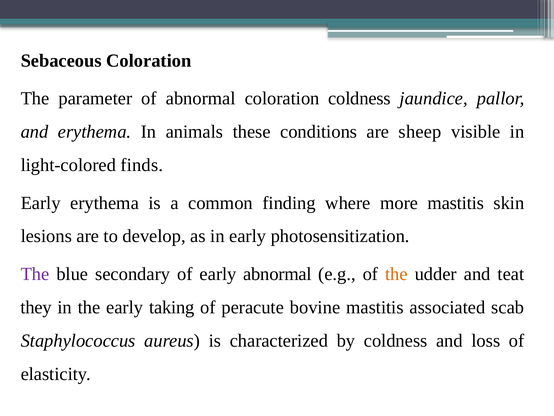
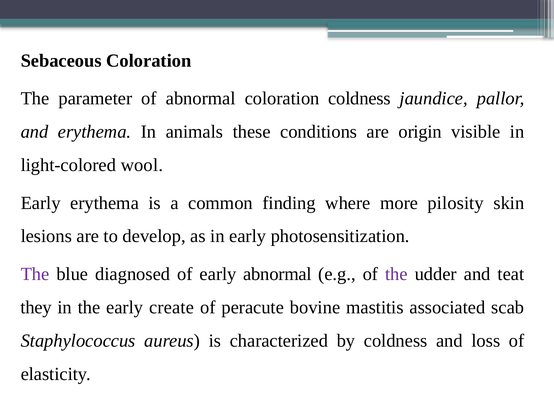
sheep: sheep -> origin (420, 132)
finds: finds -> wool (142, 165)
more mastitis: mastitis -> pilosity (456, 203)
secondary: secondary -> diagnosed (133, 274)
the colour: orange -> purple (396, 274)
taking: taking -> create (172, 307)
